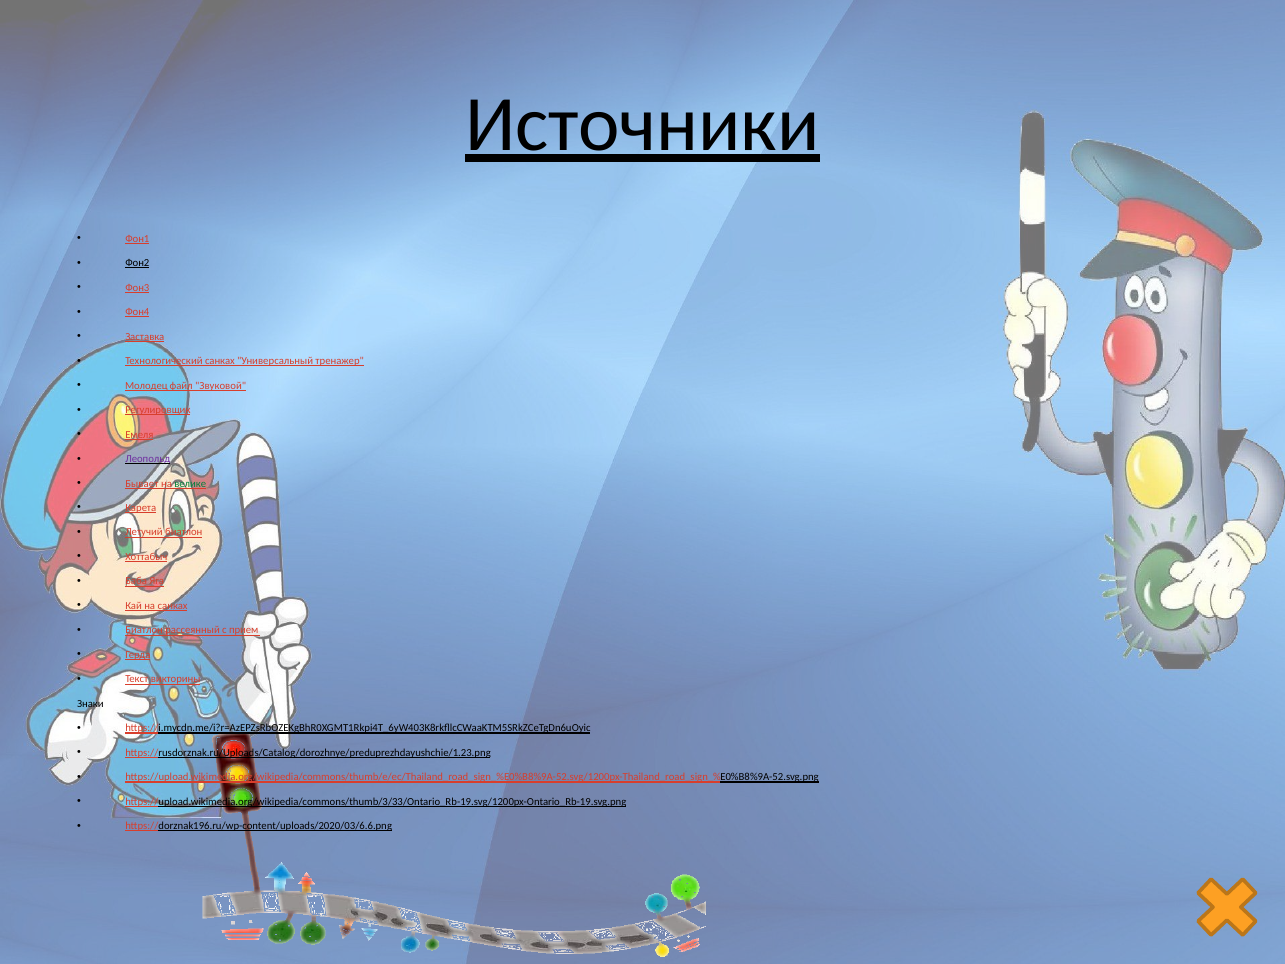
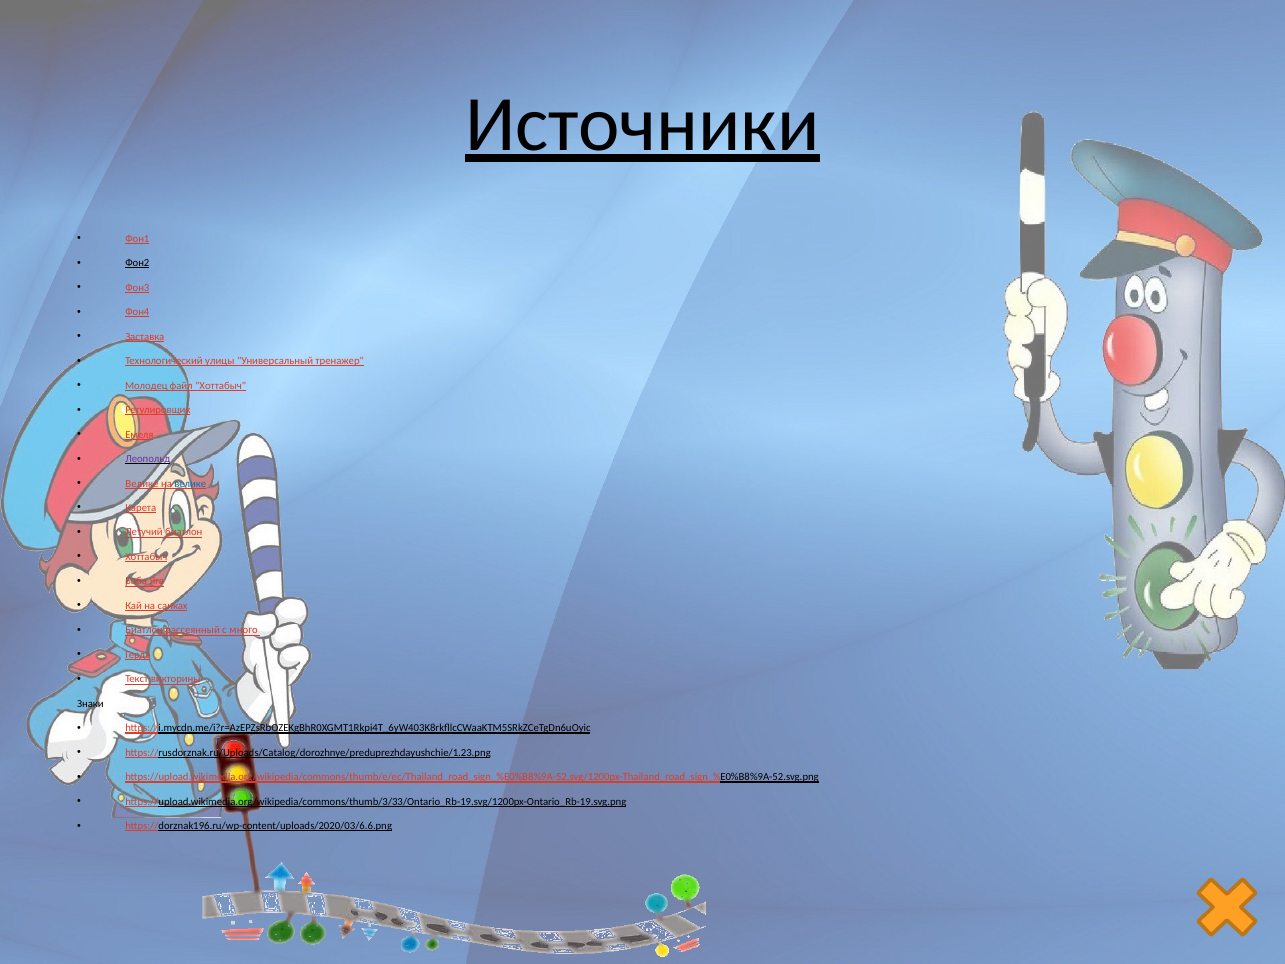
Технологический санках: санках -> улицы (220, 361)
файл Звуковой: Звуковой -> Хоттабыч (221, 385)
Бывает: Бывает -> Велике (142, 483)
велике colour: green -> blue (190, 483)
прием: прием -> много (244, 630)
